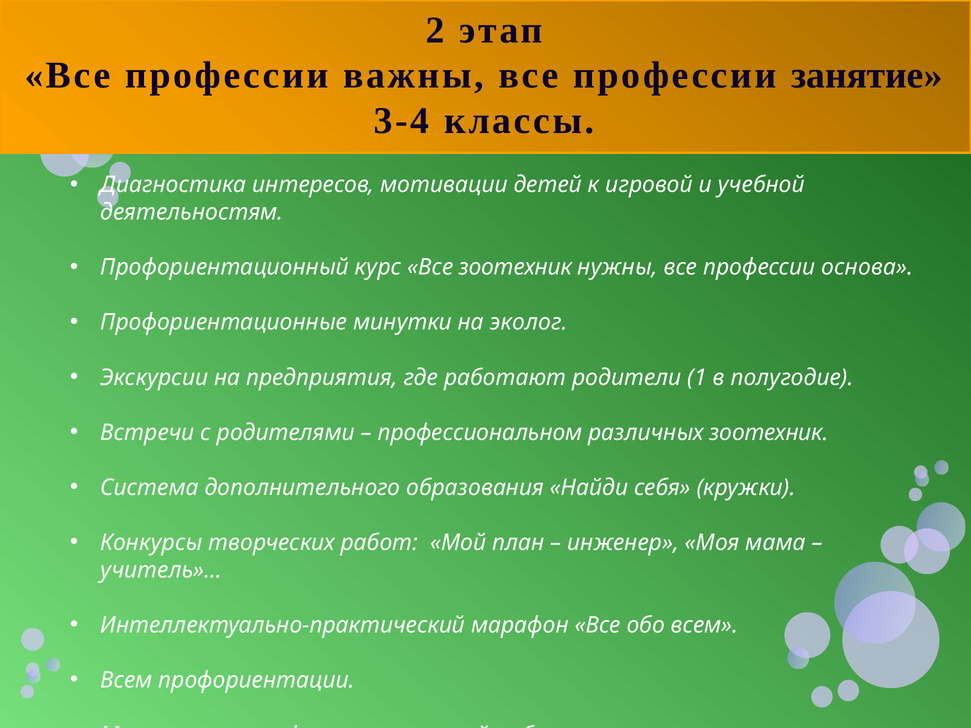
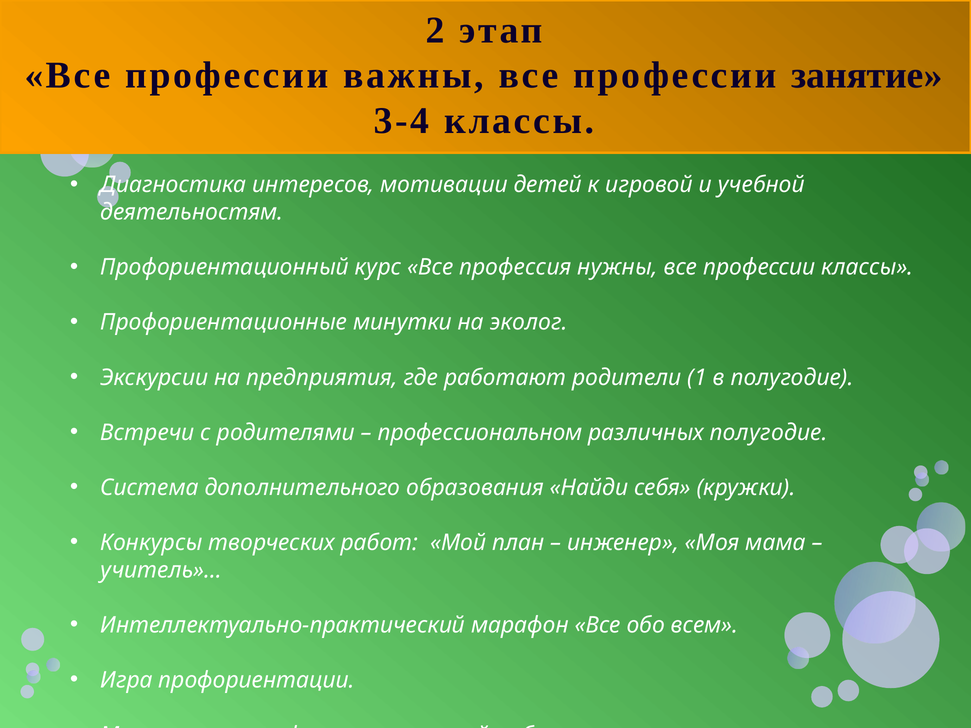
Все зоотехник: зоотехник -> профессия (515, 267)
профессии основа: основа -> классы (867, 267)
различных зоотехник: зоотехник -> полугодие (769, 433)
Всем: Всем -> Игра (126, 680)
